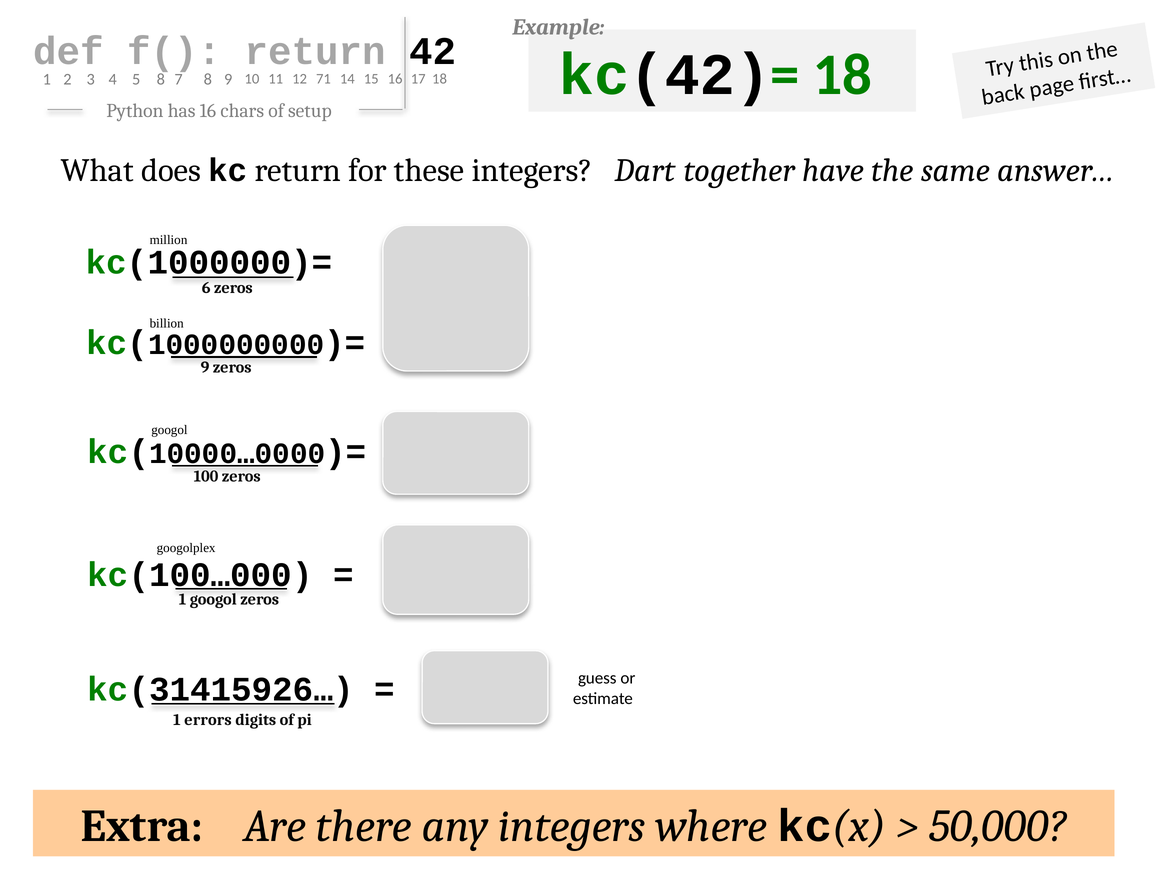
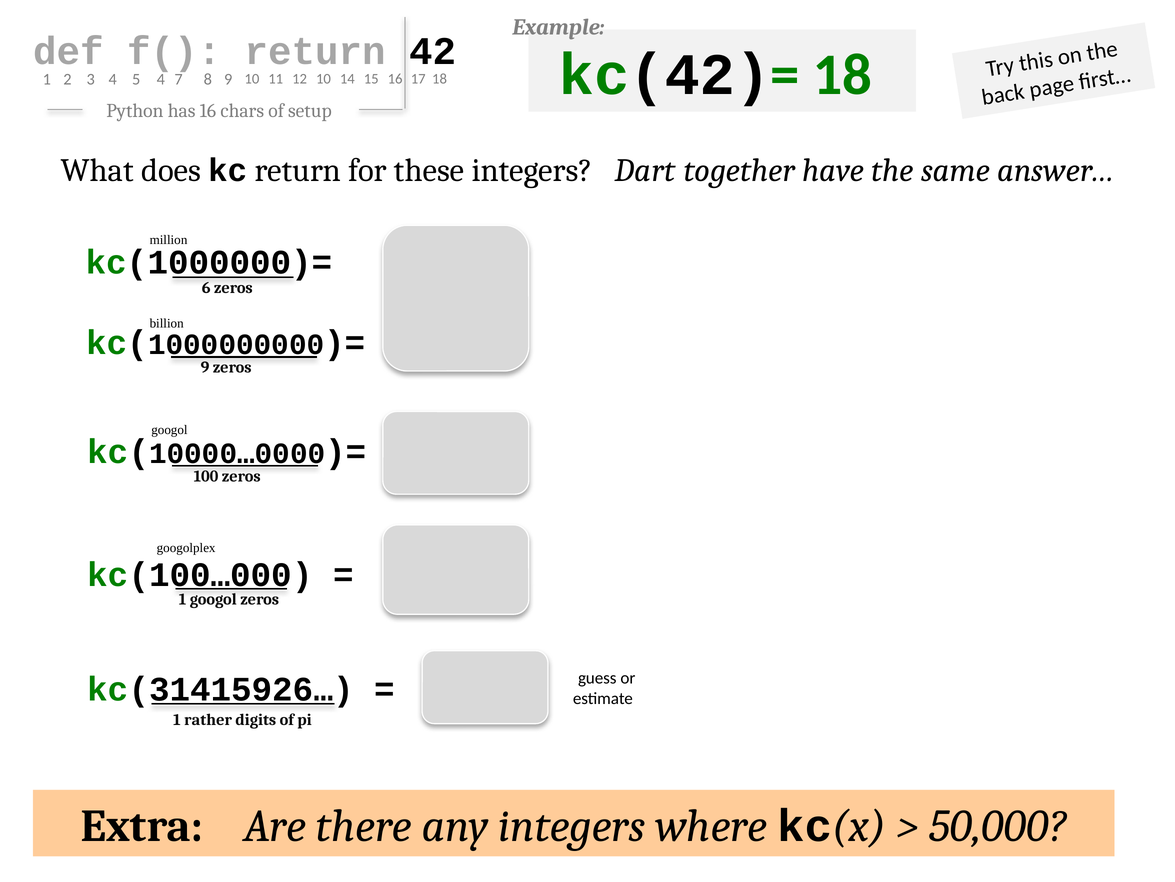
4 8: 8 -> 4 (161, 79)
11 71: 71 -> 10 (323, 79)
errors: errors -> rather (208, 719)
